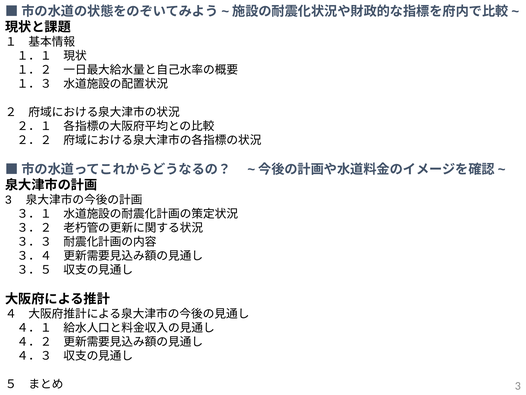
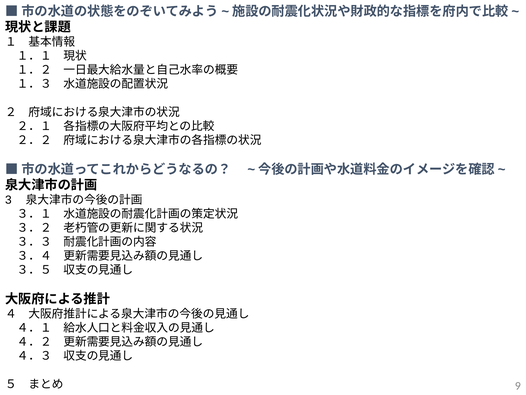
3: 3 -> 9 (518, 385)
